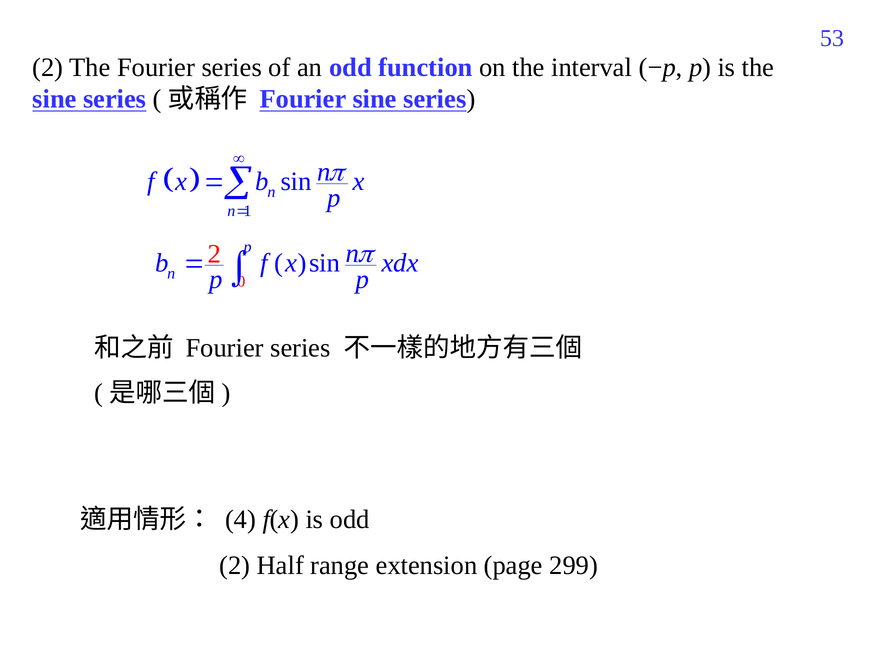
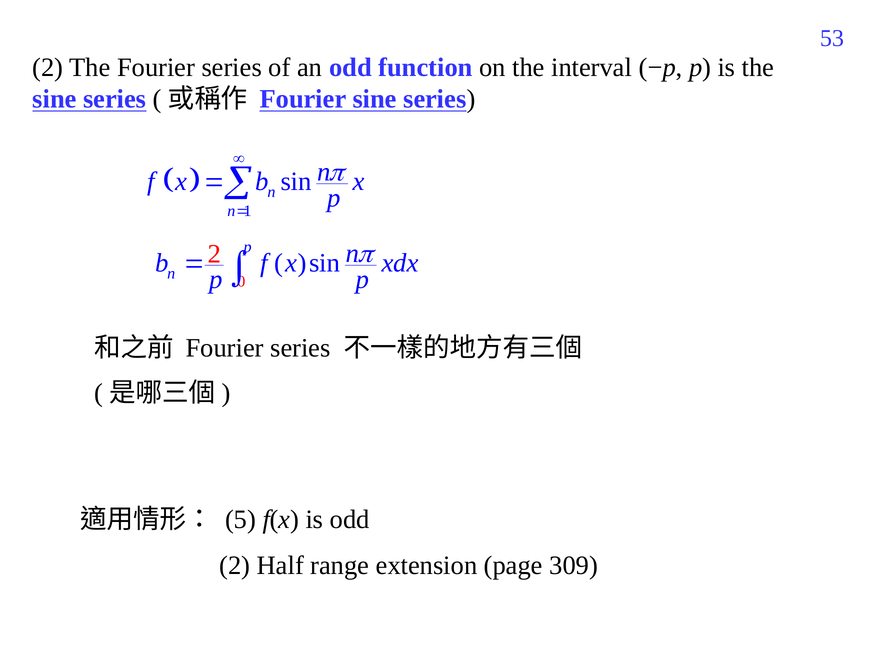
4: 4 -> 5 (240, 519)
299: 299 -> 309 (574, 565)
